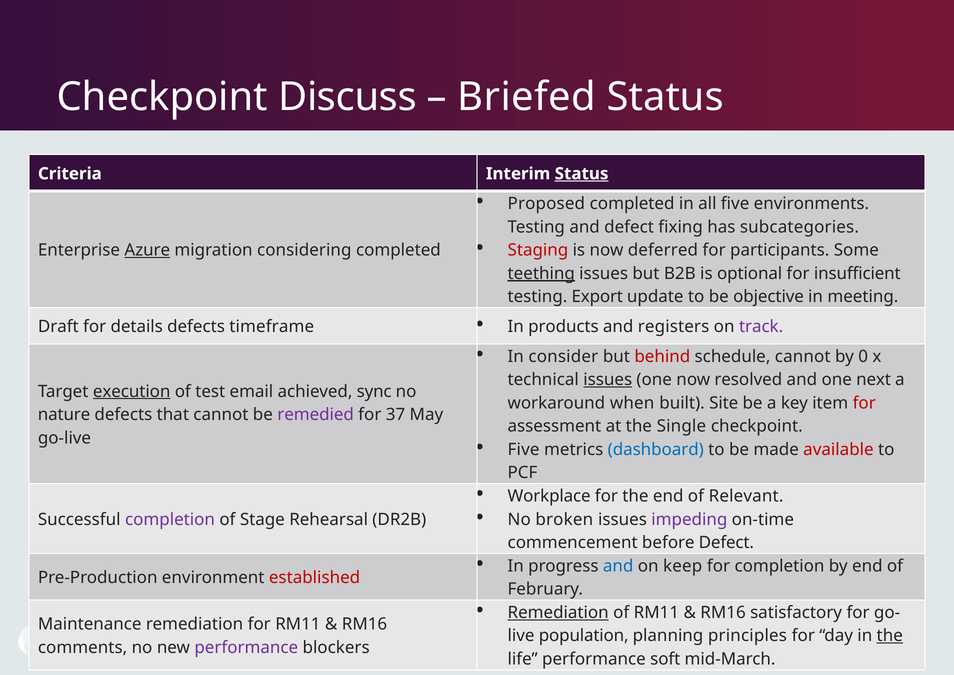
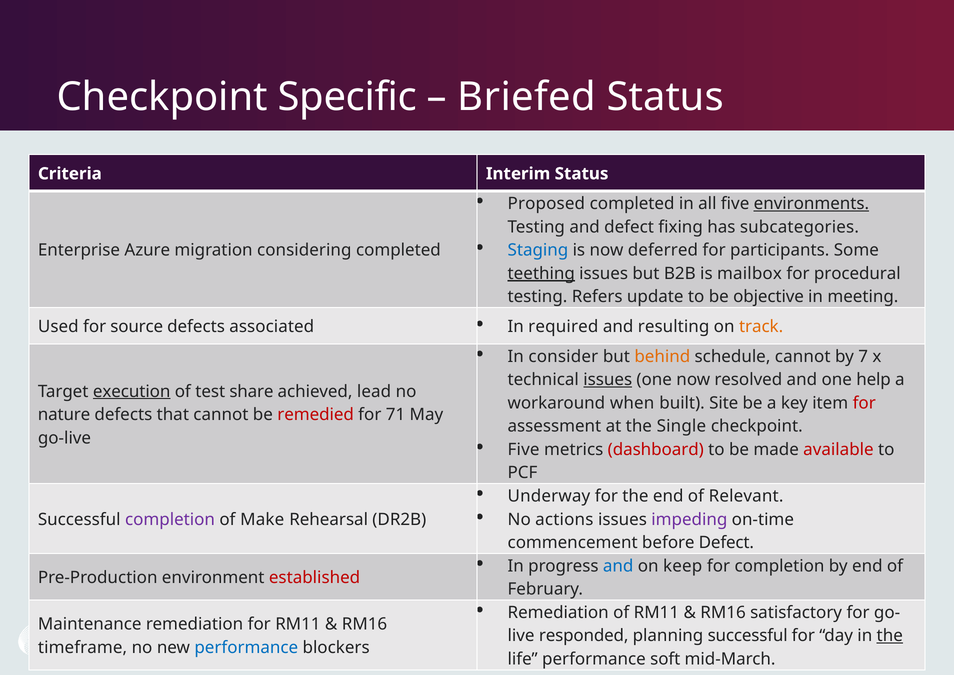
Discuss: Discuss -> Specific (347, 97)
Status underline: present -> none (582, 174)
environments underline: none -> present (811, 203)
Staging colour: red -> blue (538, 250)
Azure underline: present -> none (147, 250)
optional: optional -> mailbox (749, 273)
insufficient: insufficient -> procedural (857, 273)
Export: Export -> Refers (597, 297)
Draft: Draft -> Used (58, 326)
details: details -> source (137, 326)
timeframe: timeframe -> associated (272, 326)
products: products -> required (563, 326)
registers: registers -> resulting (674, 326)
track colour: purple -> orange (761, 326)
behind colour: red -> orange (662, 356)
0: 0 -> 7 (863, 356)
next: next -> help (874, 380)
email: email -> share (251, 391)
sync: sync -> lead (374, 391)
remedied colour: purple -> red (316, 414)
37: 37 -> 71 (396, 414)
dashboard colour: blue -> red (656, 449)
Workplace: Workplace -> Underway (549, 496)
broken: broken -> actions (564, 519)
Stage: Stage -> Make (262, 519)
Remediation underline: present -> none (558, 612)
population: population -> responded (584, 635)
planning principles: principles -> successful (748, 635)
comments: comments -> timeframe (83, 647)
performance colour: purple -> blue (246, 647)
